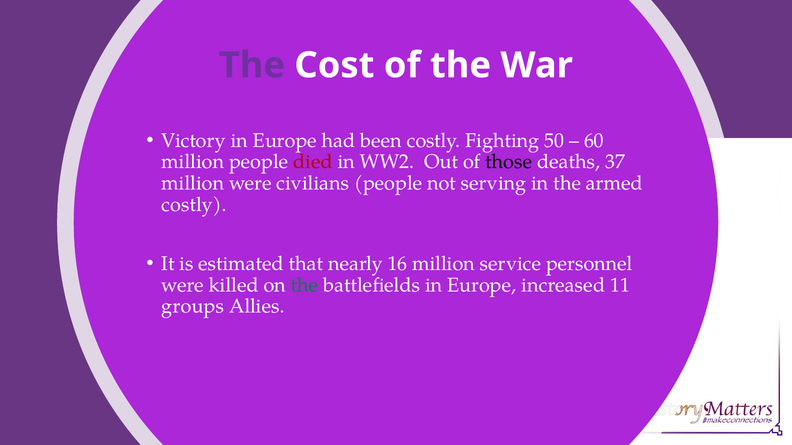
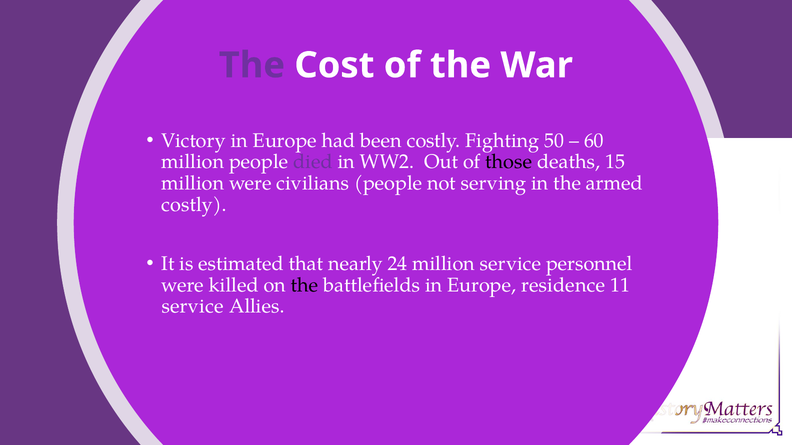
died colour: red -> purple (313, 162)
37: 37 -> 15 (615, 162)
16: 16 -> 24 (397, 264)
the colour: green -> black (305, 285)
increased: increased -> residence (563, 285)
groups: groups -> service (193, 307)
